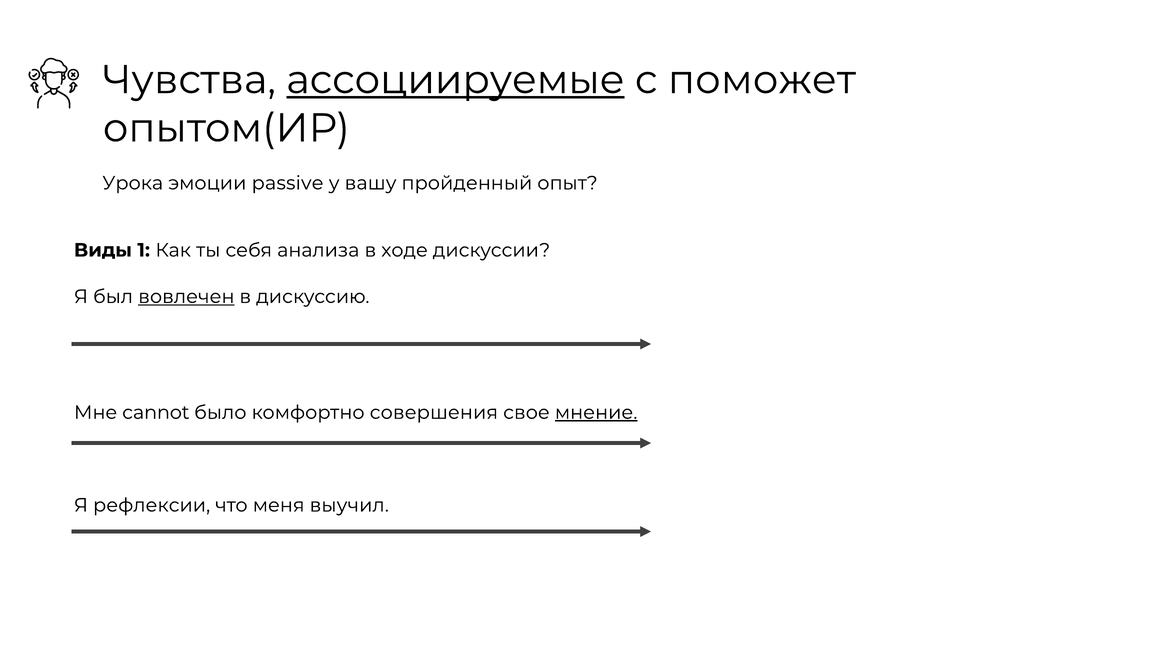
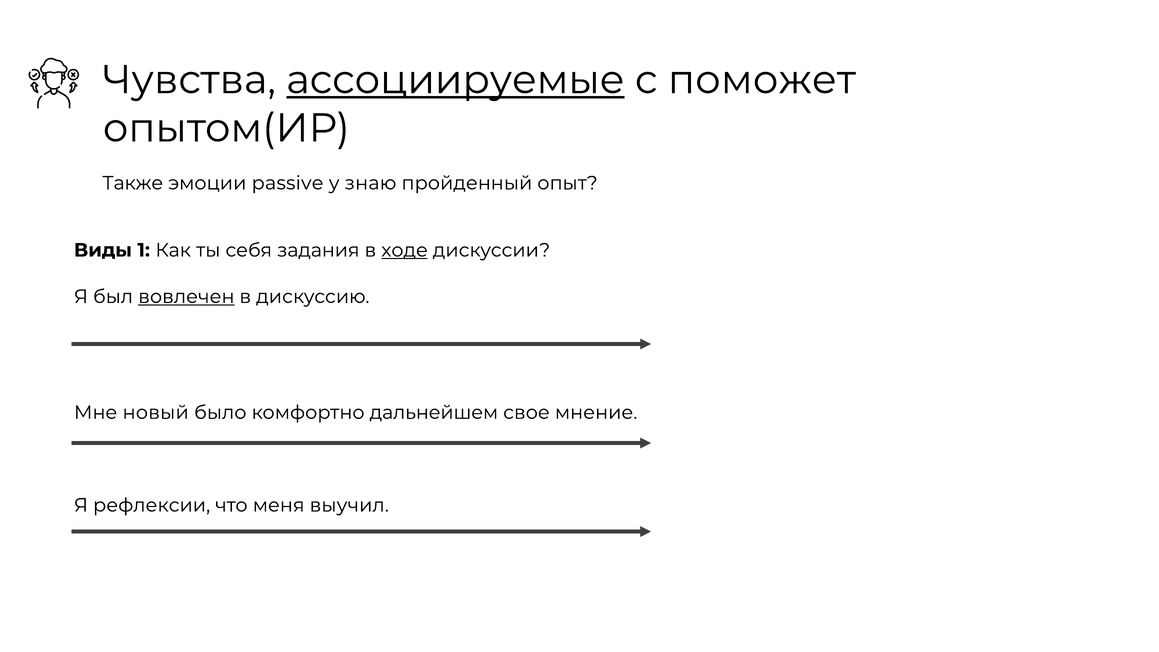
Урока: Урока -> Также (133, 183)
вашу: вашу -> знаю (371, 183)
анализа: анализа -> задания (318, 250)
ходе underline: none -> present (405, 250)
cannot: cannot -> новый (156, 412)
совершения: совершения -> дальнейшем (434, 412)
мнение underline: present -> none (596, 412)
